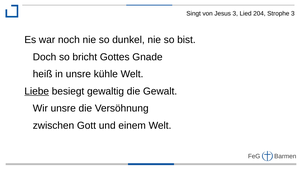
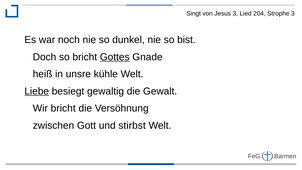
Gottes underline: none -> present (115, 57)
Wir unsre: unsre -> bricht (63, 108)
einem: einem -> stirbst (132, 125)
